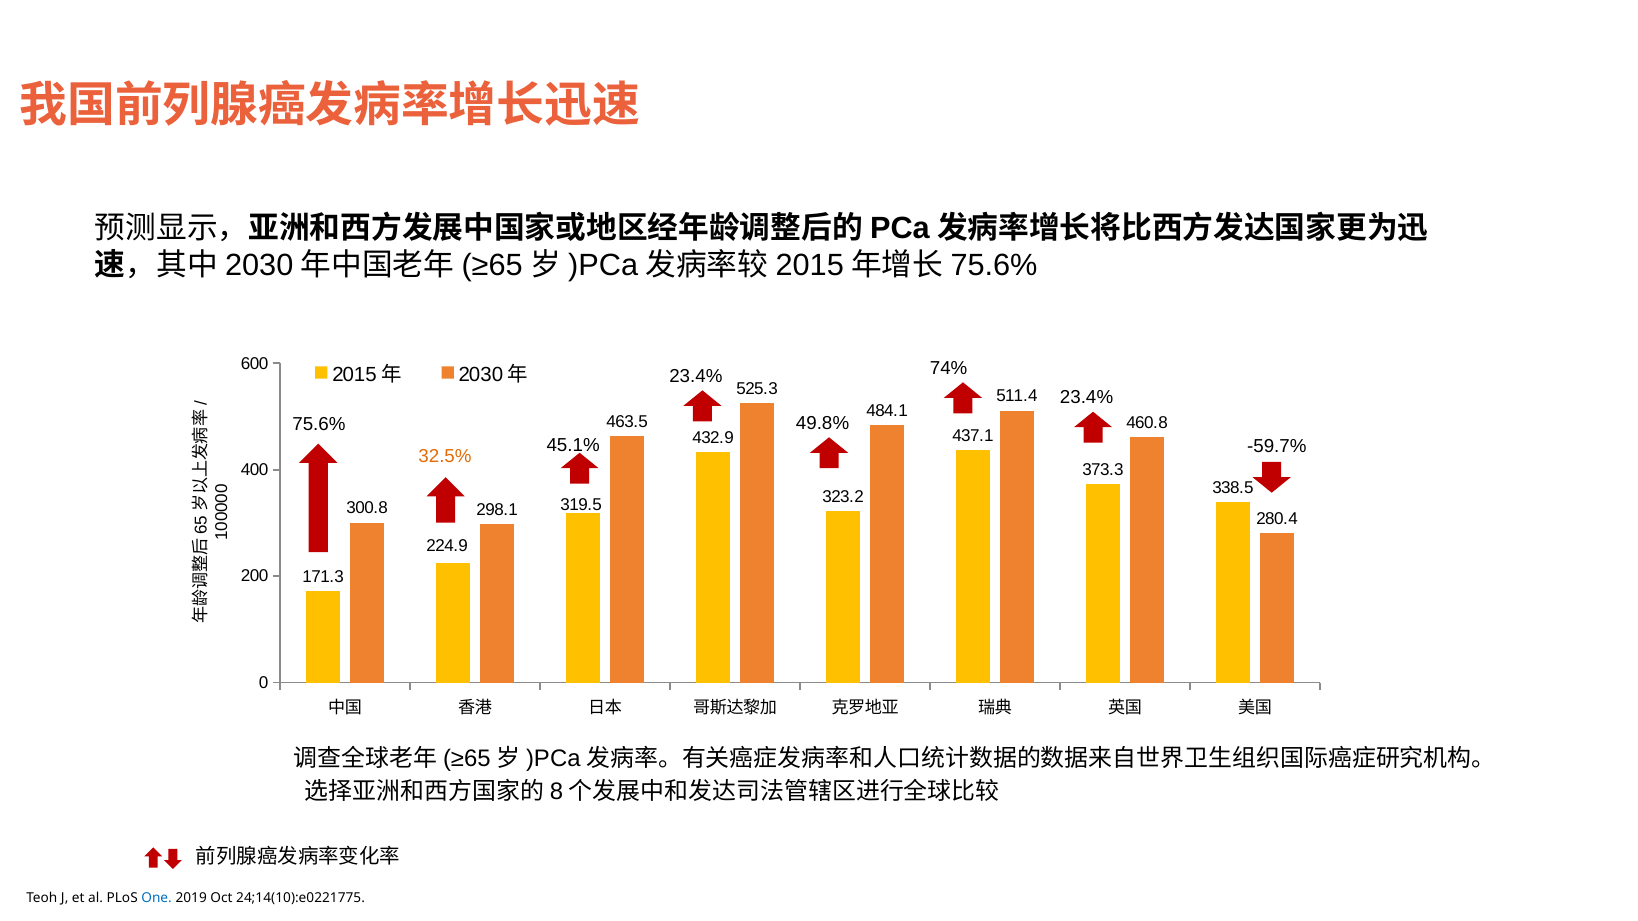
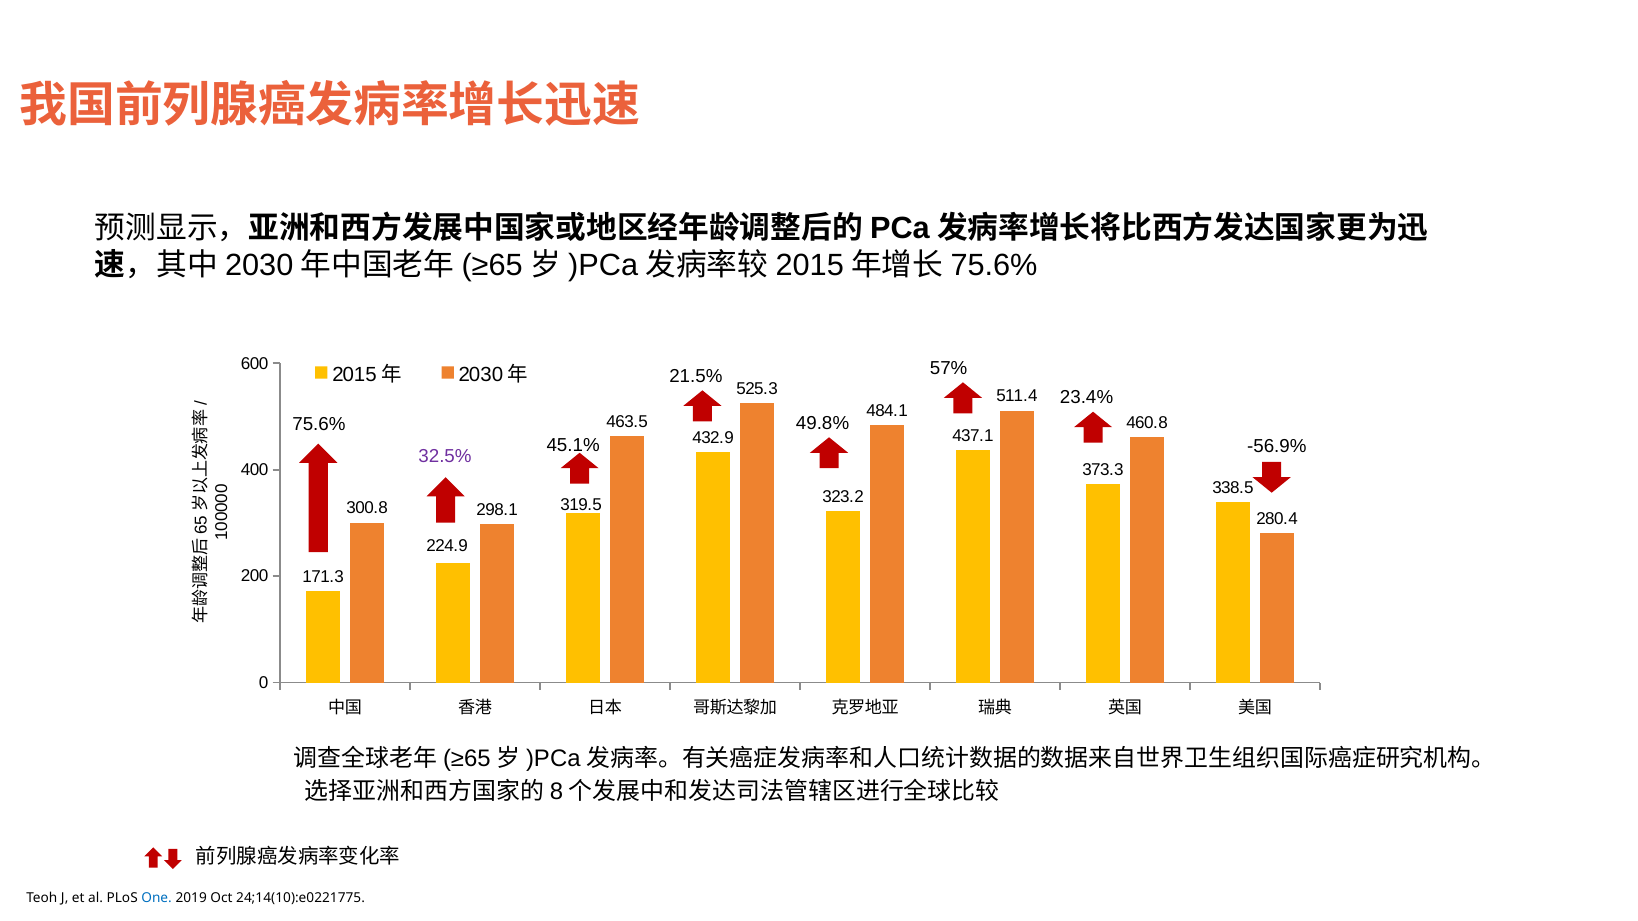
74%: 74% -> 57% (949, 368)
23.4%: 23.4% -> 21.5% (696, 376)
-59.7%: -59.7% -> -56.9% (1277, 447)
32.5% colour: orange -> purple (445, 456)
